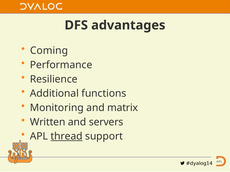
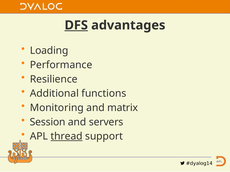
DFS underline: none -> present (76, 25)
Coming: Coming -> Loading (49, 51)
Written: Written -> Session (48, 122)
